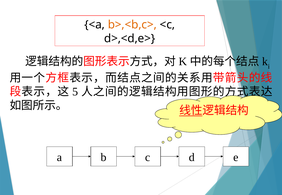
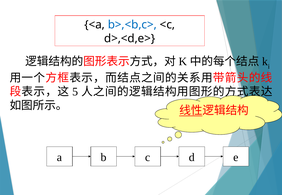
b>,<b,c> colour: orange -> blue (132, 25)
